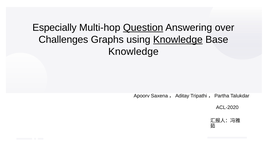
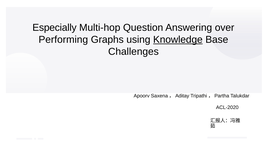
Question underline: present -> none (143, 28)
Challenges: Challenges -> Performing (63, 40)
Knowledge: Knowledge -> Challenges (133, 52)
